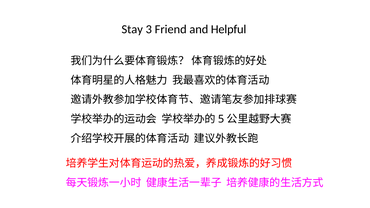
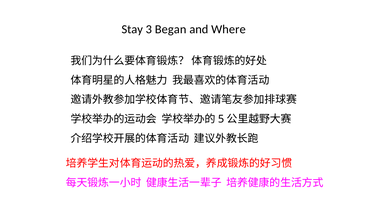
Friend: Friend -> Began (171, 29)
Helpful: Helpful -> Where (228, 29)
